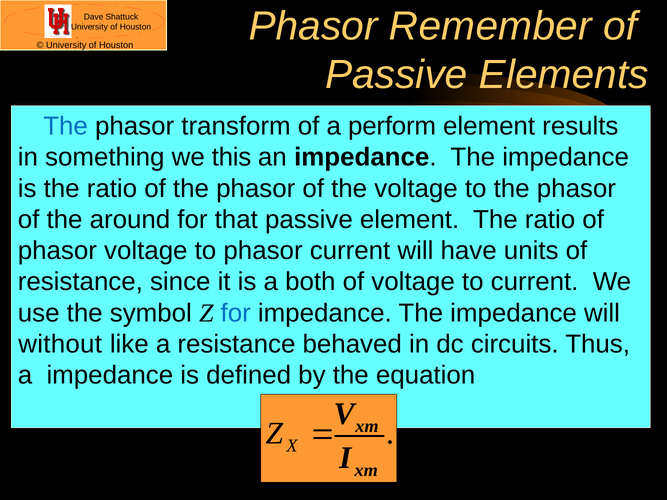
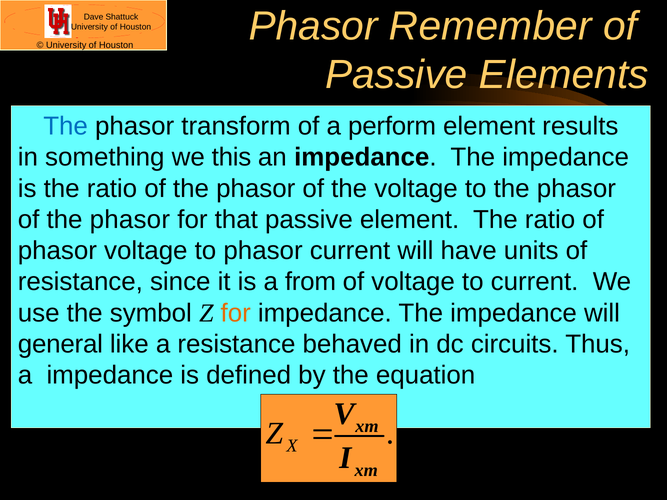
around: around -> phasor (130, 220)
both: both -> from (310, 282)
for colour: blue -> orange (236, 313)
without: without -> general (60, 344)
